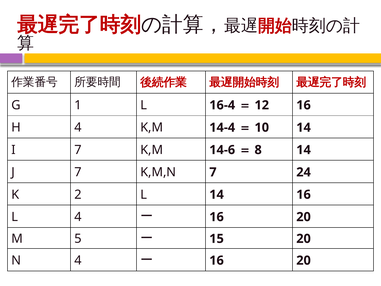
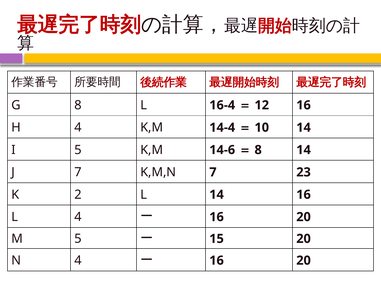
G 1: 1 -> 8 (78, 105)
I 7: 7 -> 5 (78, 150)
24: 24 -> 23 (304, 172)
